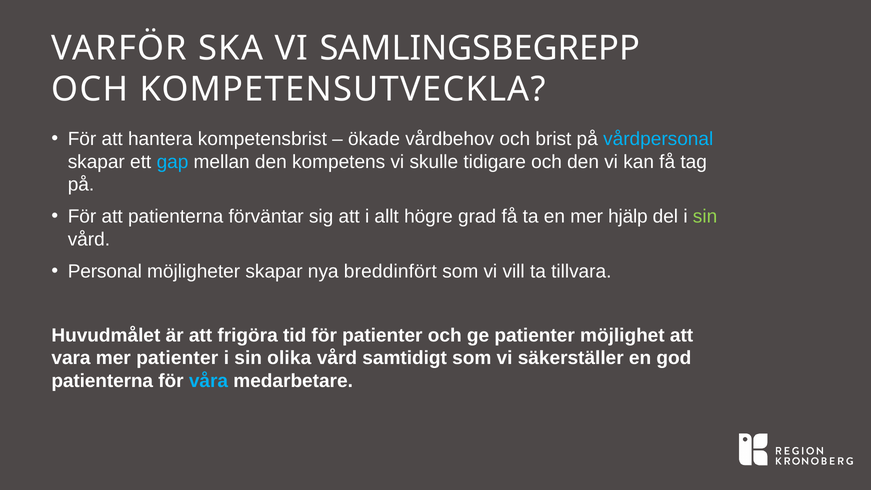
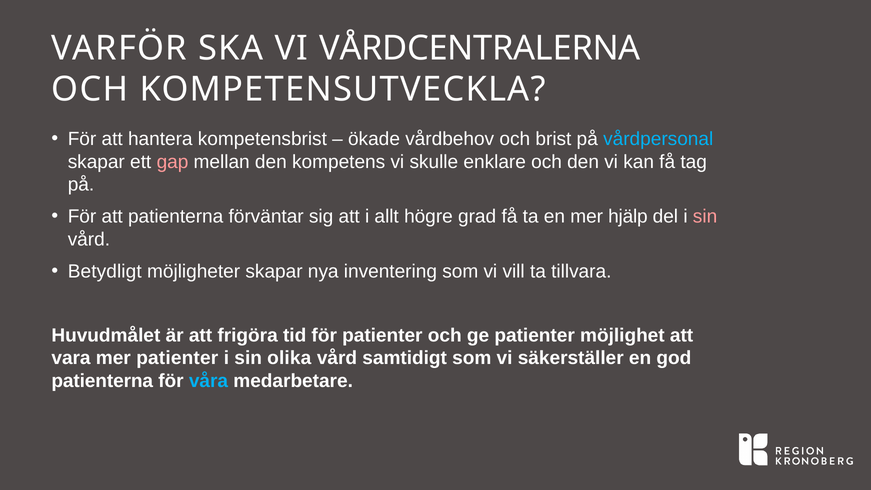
SAMLINGSBEGREPP: SAMLINGSBEGREPP -> VÅRDCENTRALERNA (480, 48)
gap colour: light blue -> pink (173, 162)
tidigare: tidigare -> enklare (495, 162)
sin colour: light green -> pink (705, 217)
Personal: Personal -> Betydligt (105, 271)
breddinfört: breddinfört -> inventering (390, 271)
